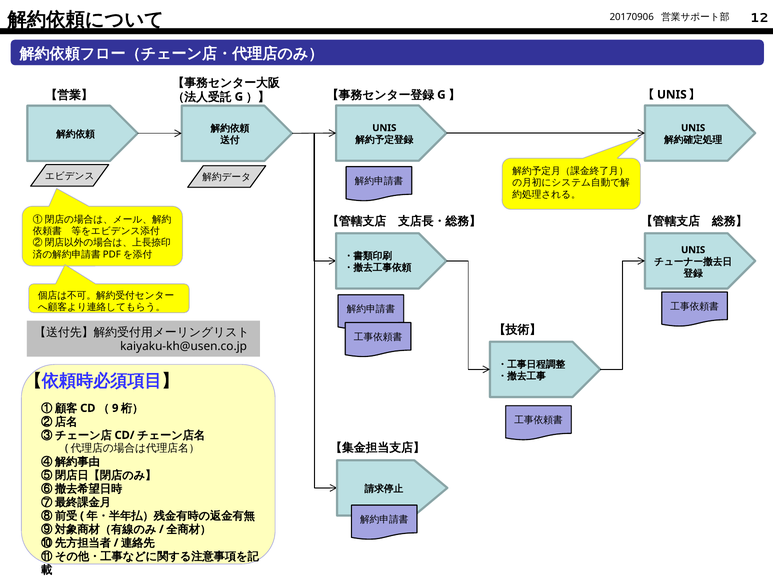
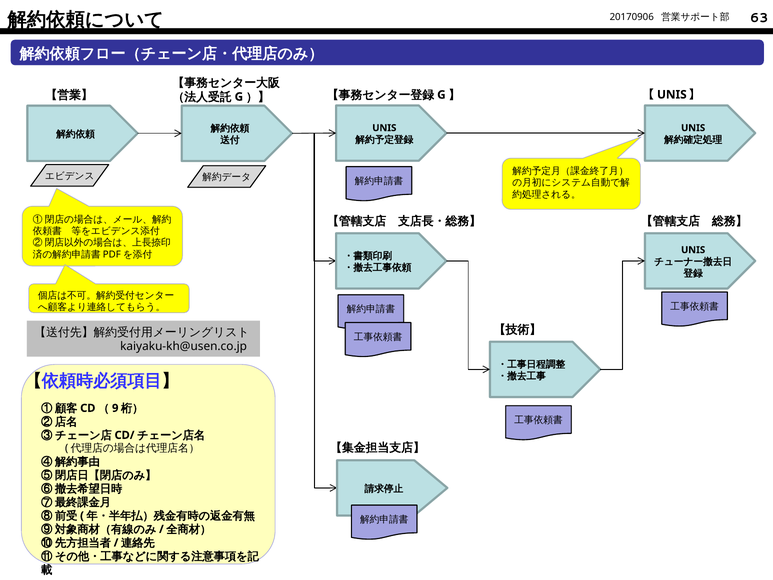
12: 12 -> 63 (759, 18)
